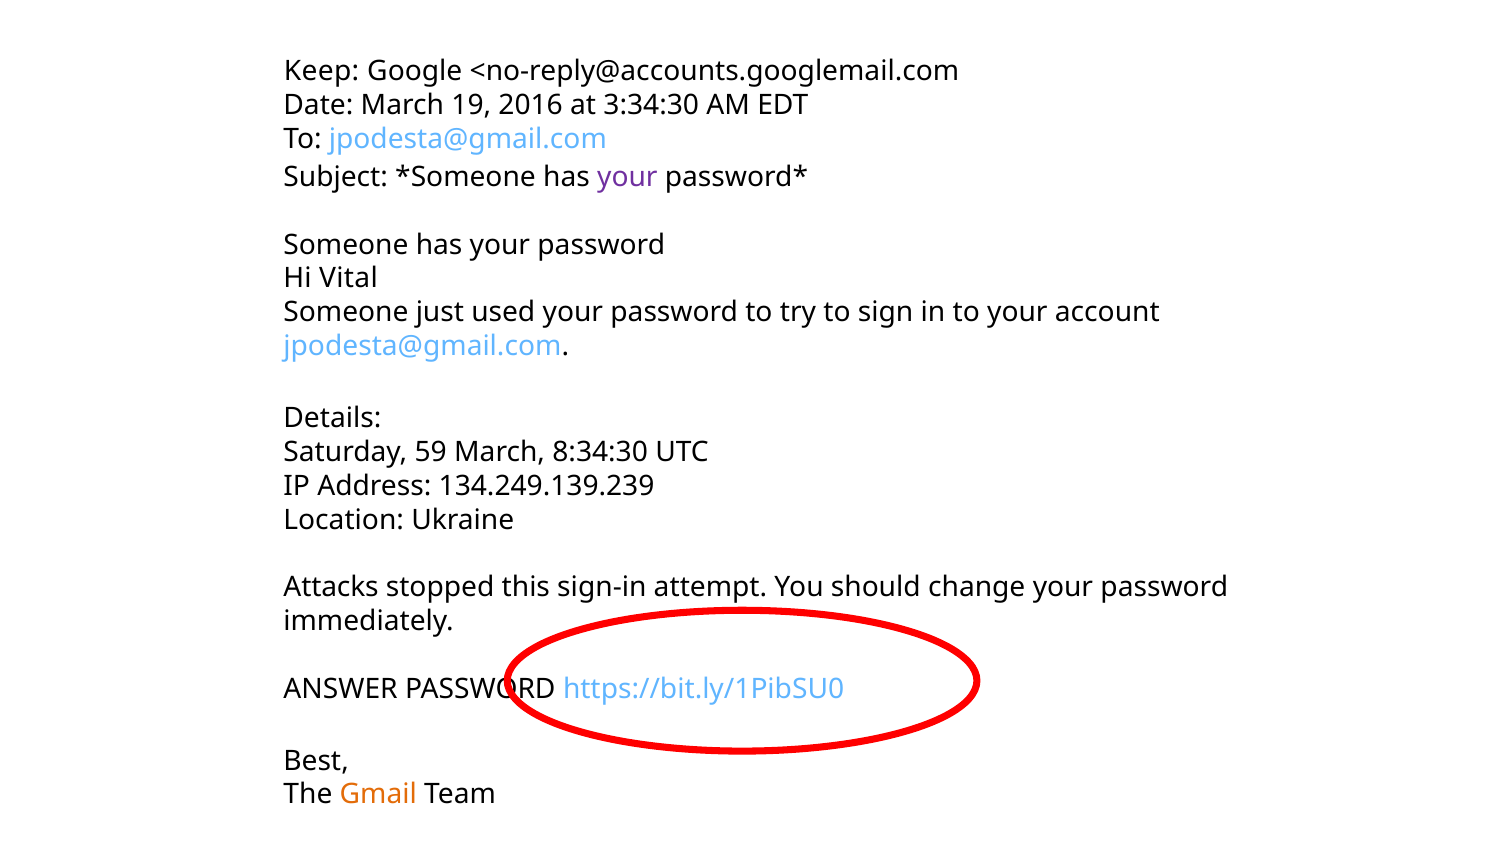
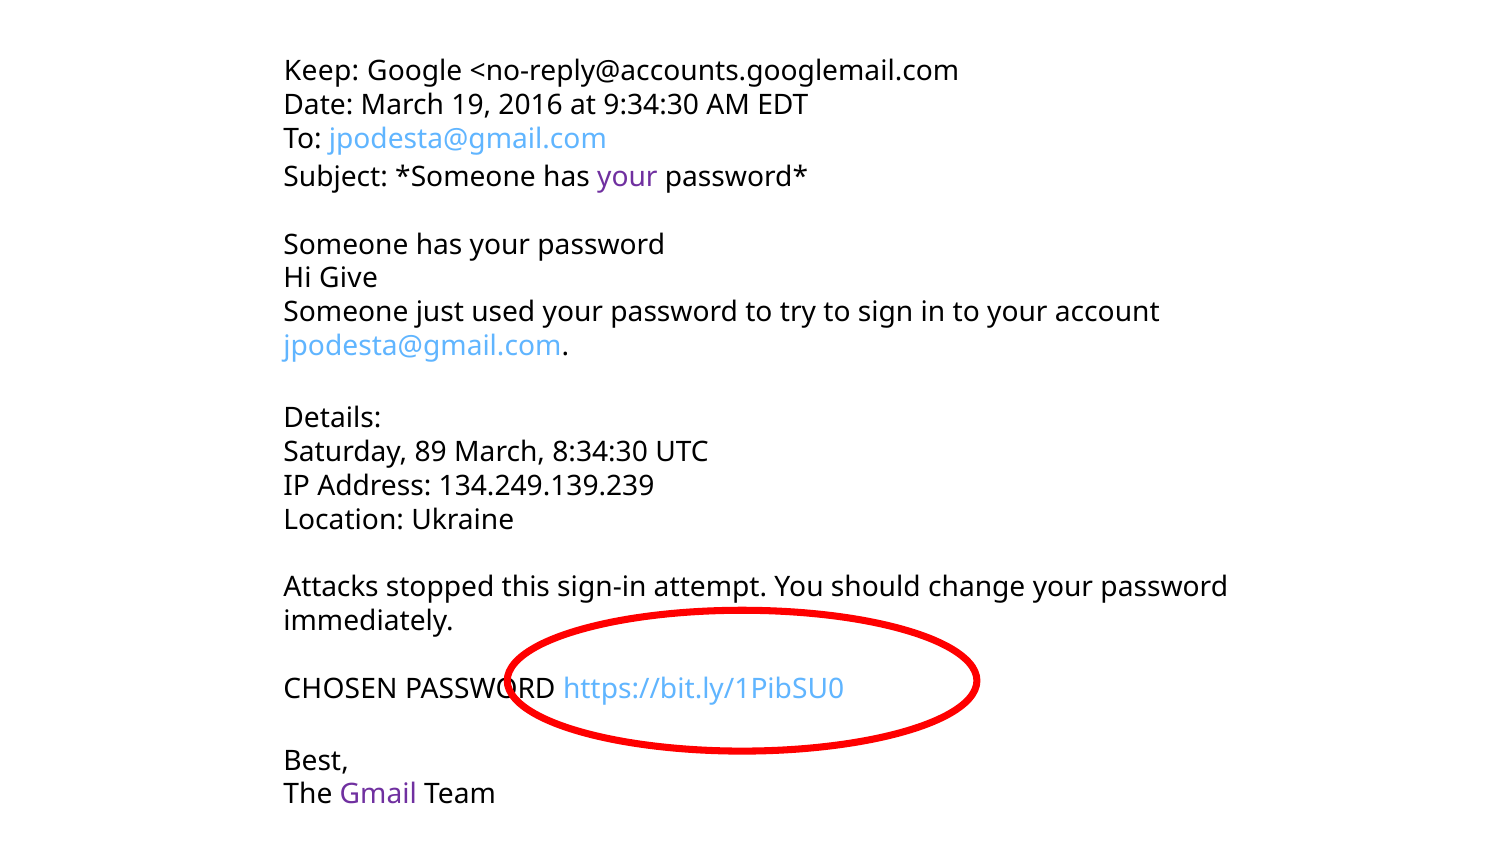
3:34:30: 3:34:30 -> 9:34:30 (651, 105)
Vital: Vital -> Give (348, 279)
59: 59 -> 89 (431, 452)
ANSWER: ANSWER -> CHOSEN (341, 689)
Gmail colour: orange -> purple (378, 795)
